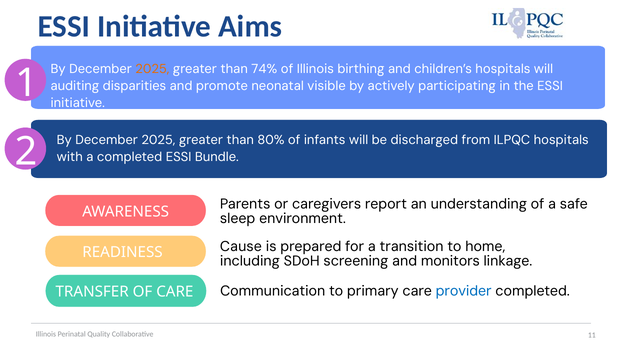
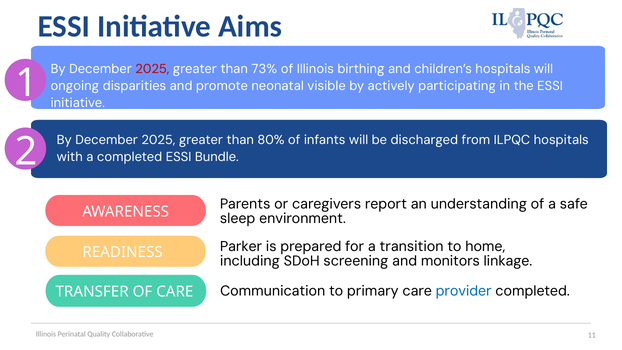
2025 colour: orange -> red (152, 69)
74%: 74% -> 73% (264, 69)
auditing: auditing -> ongoing (75, 86)
Cause: Cause -> Parker (241, 246)
